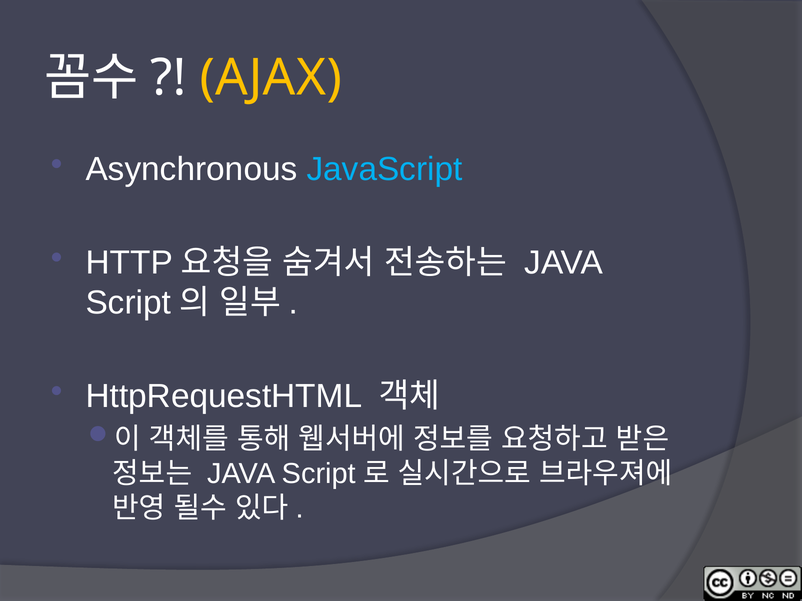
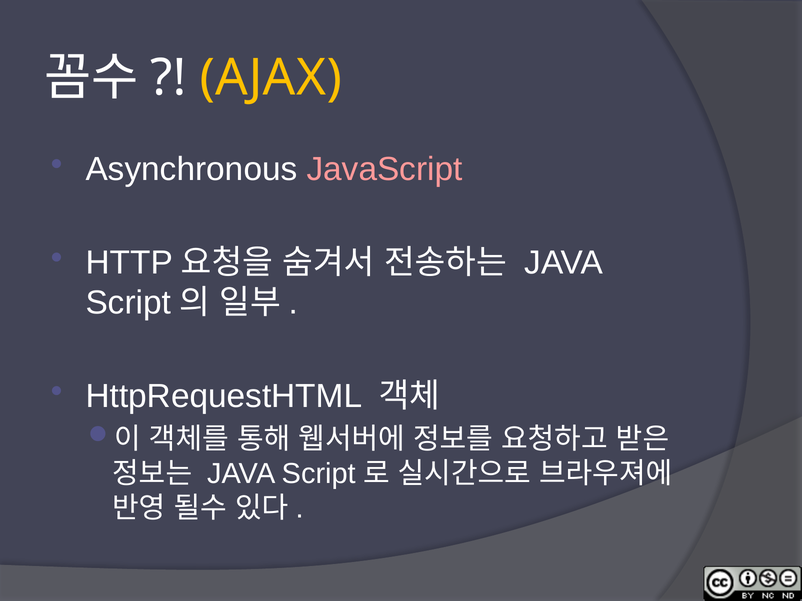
JavaScript colour: light blue -> pink (385, 169)
